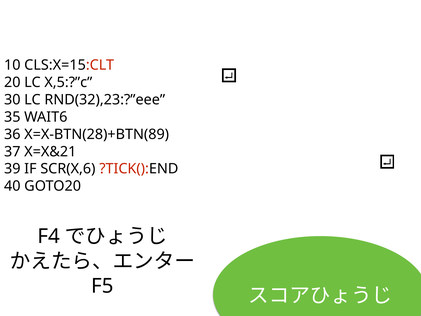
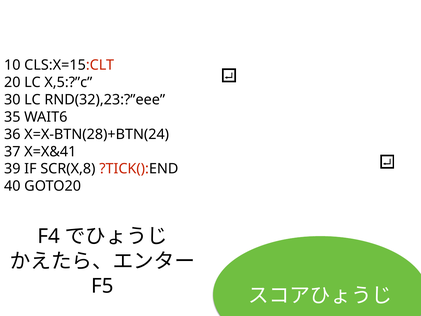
X=X-BTN(28)+BTN(89: X=X-BTN(28)+BTN(89 -> X=X-BTN(28)+BTN(24 (97, 134)
X=X&21: X=X&21 -> X=X&41 (50, 151)
SCR(X,6: SCR(X,6 -> SCR(X,8 (68, 169)
